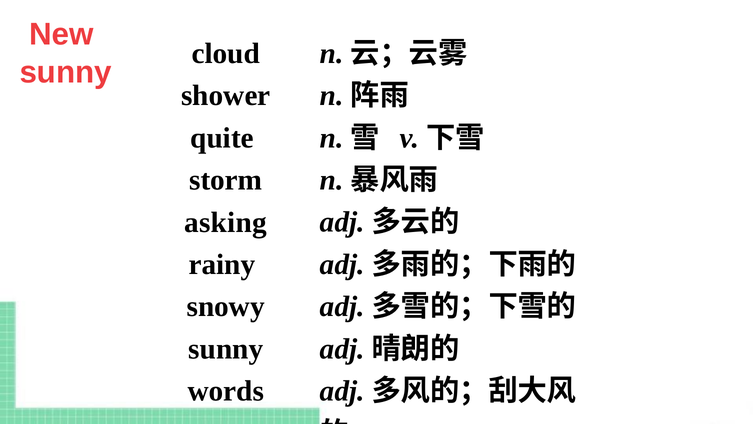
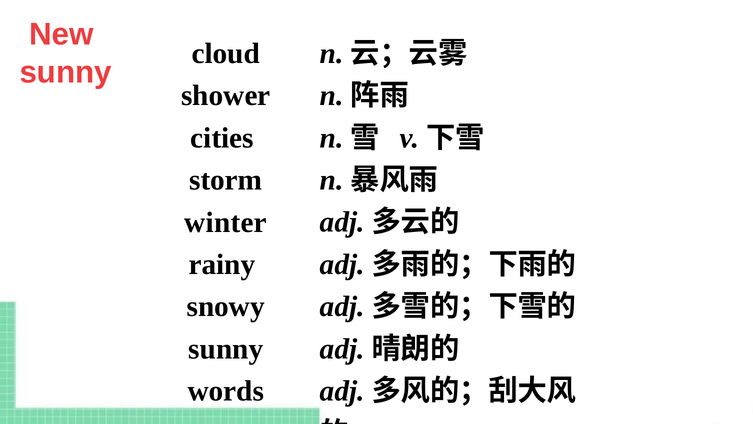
quite: quite -> cities (222, 138)
asking: asking -> winter (226, 222)
